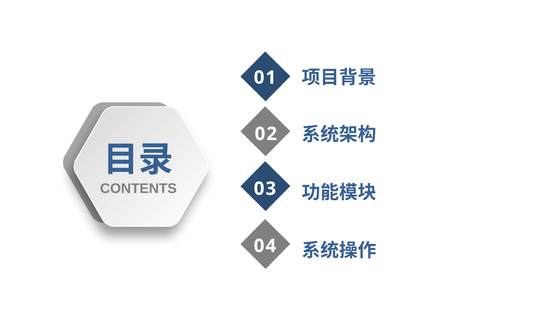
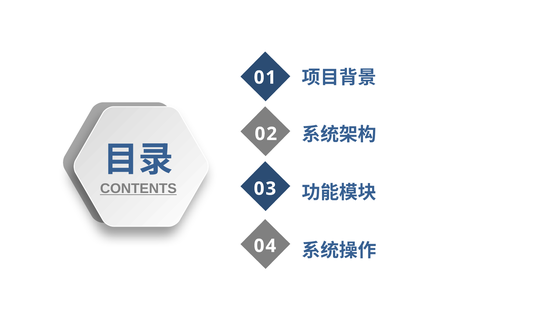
CONTENTS underline: none -> present (138, 189)
